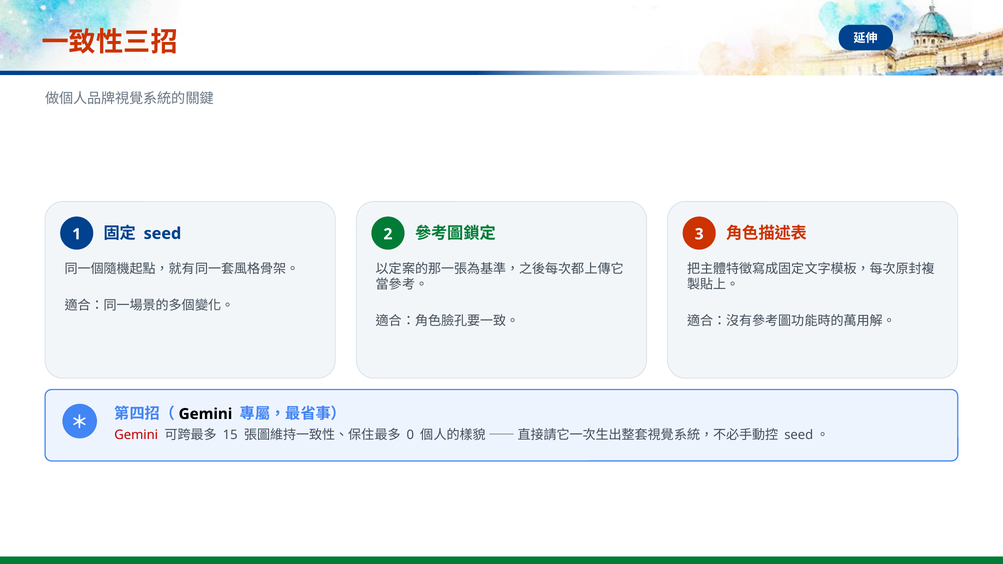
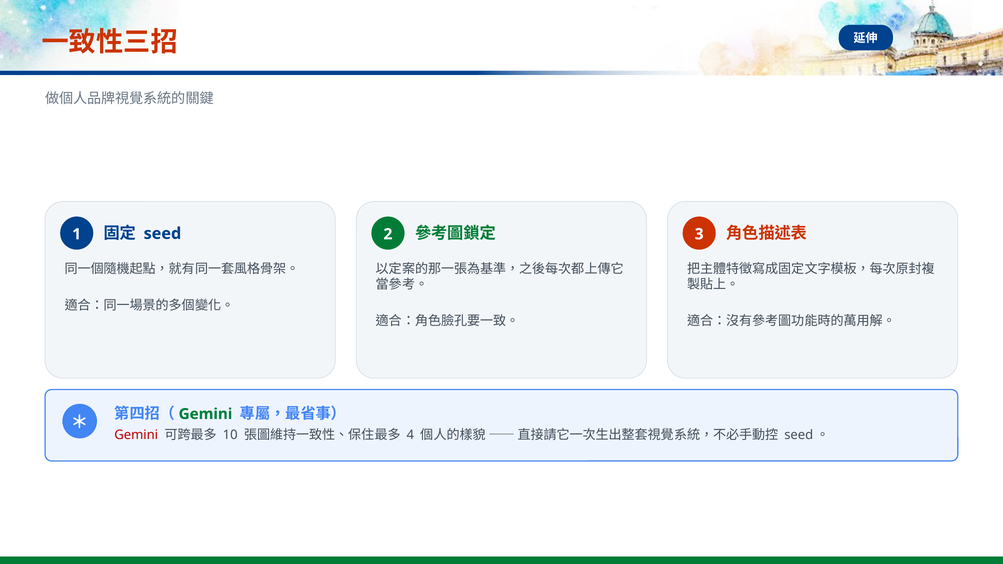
Gemini colour: black -> green (205, 414)
15: 15 -> 10 (230, 435)
0: 0 -> 4 (410, 435)
